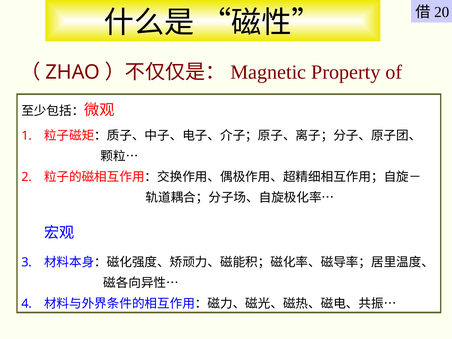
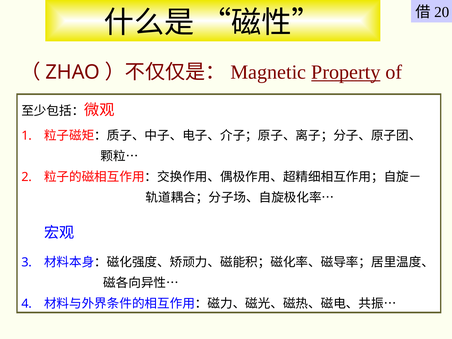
Property underline: none -> present (346, 72)
